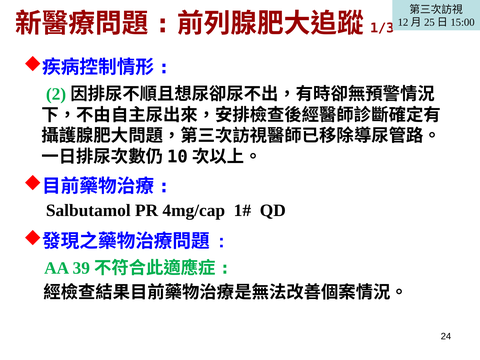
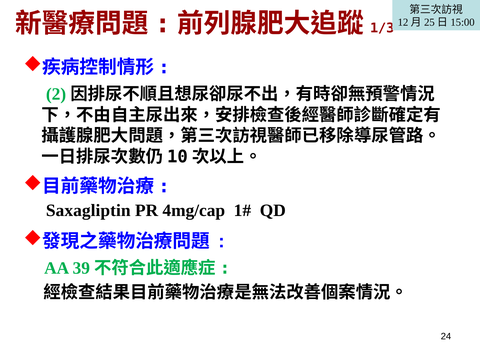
Salbutamol: Salbutamol -> Saxagliptin (88, 210)
